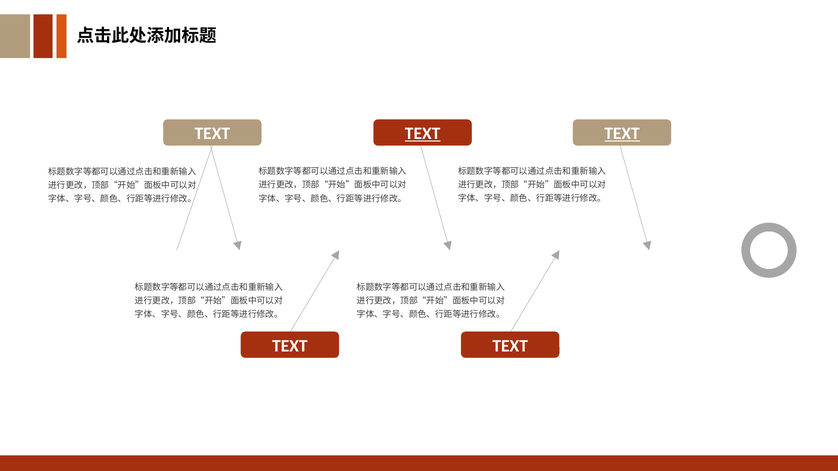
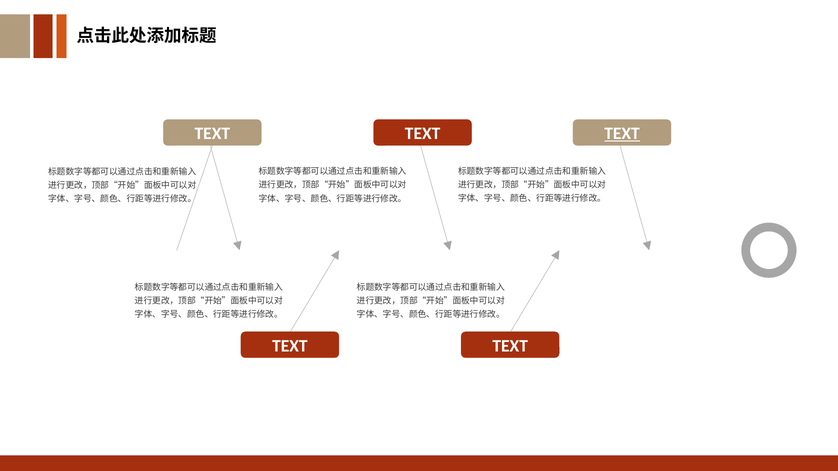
TEXT underline: present -> none (423, 134)
